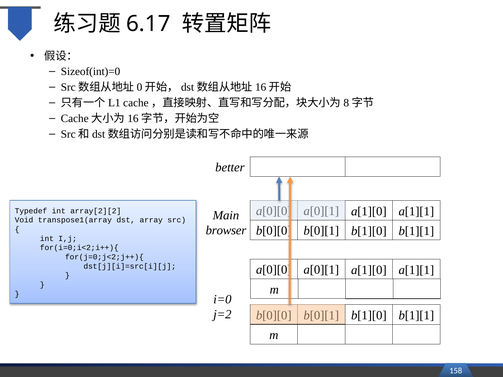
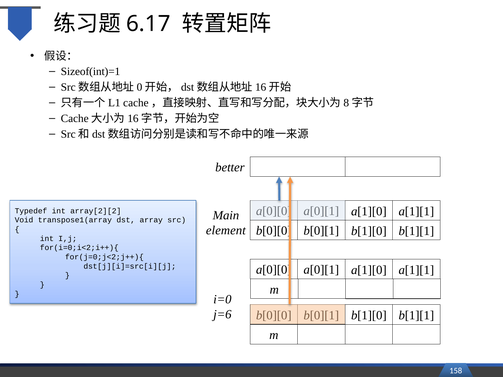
Sizeof(int)=0: Sizeof(int)=0 -> Sizeof(int)=1 (91, 72)
browser: browser -> element (226, 230)
j=2: j=2 -> j=6 (222, 315)
